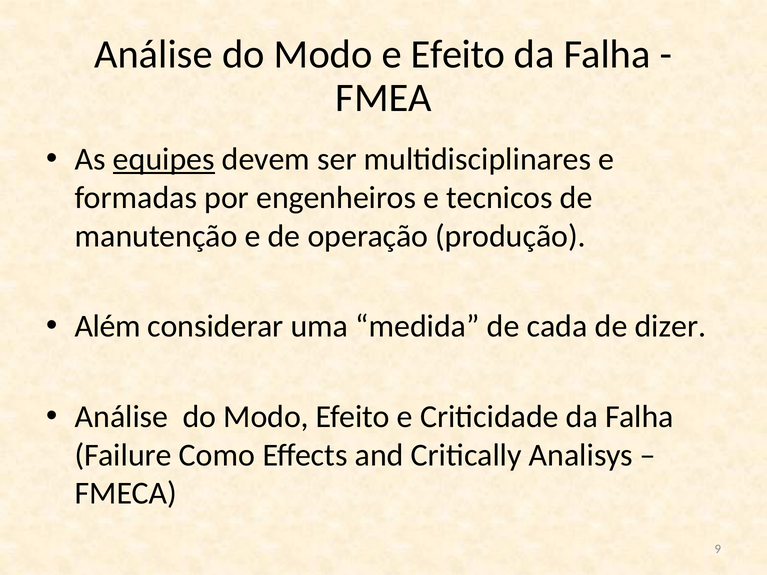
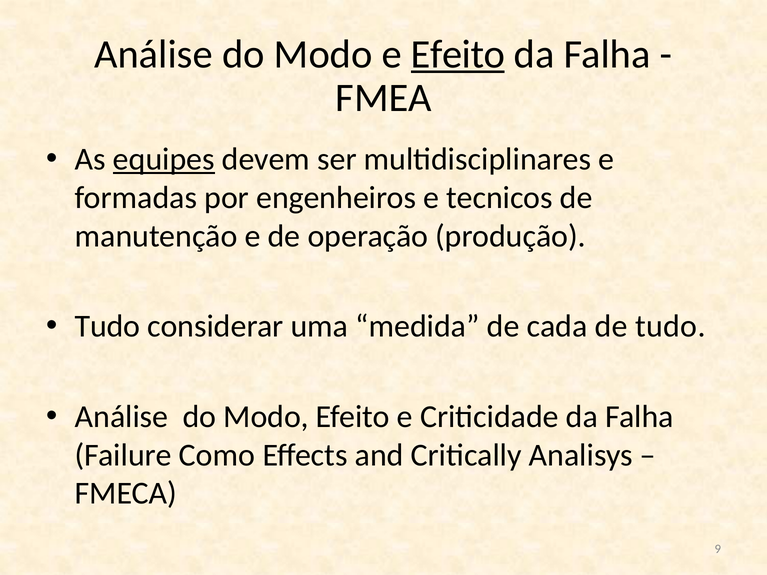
Efeito underline: none -> present (458, 54)
Além: Além -> Tudo (108, 327)
de dizer: dizer -> tudo (670, 327)
